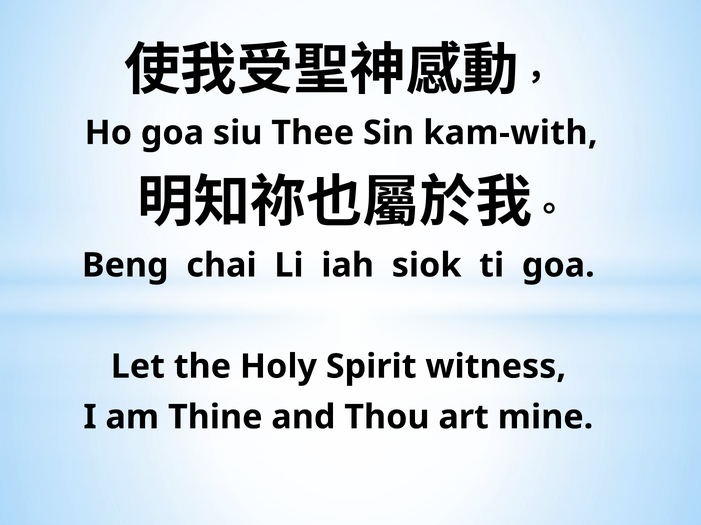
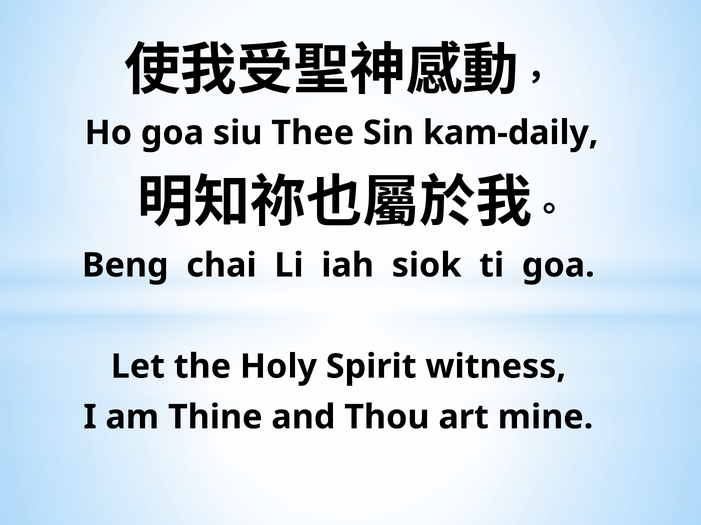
kam-with: kam-with -> kam-daily (511, 133)
